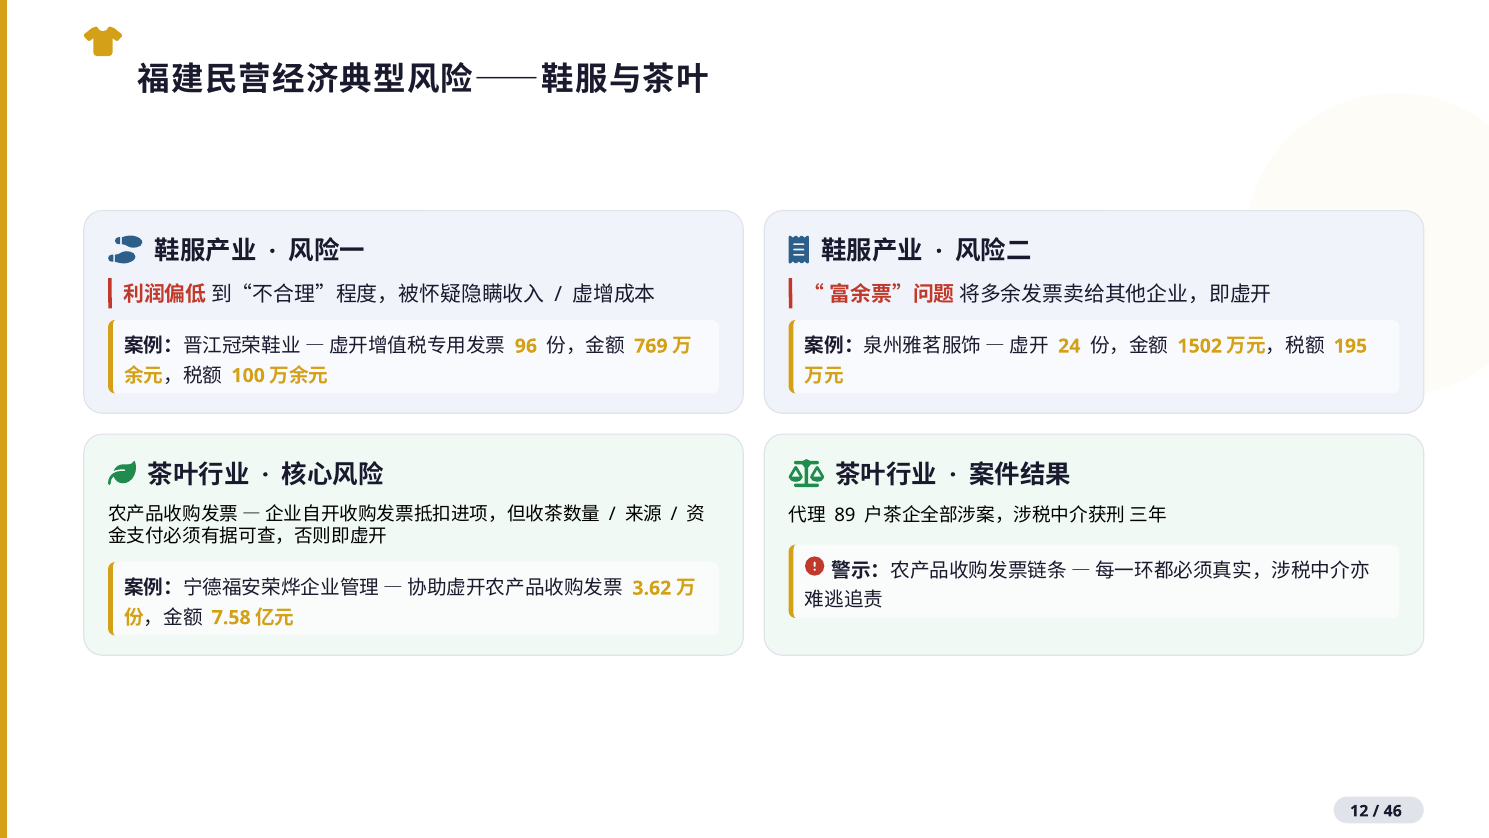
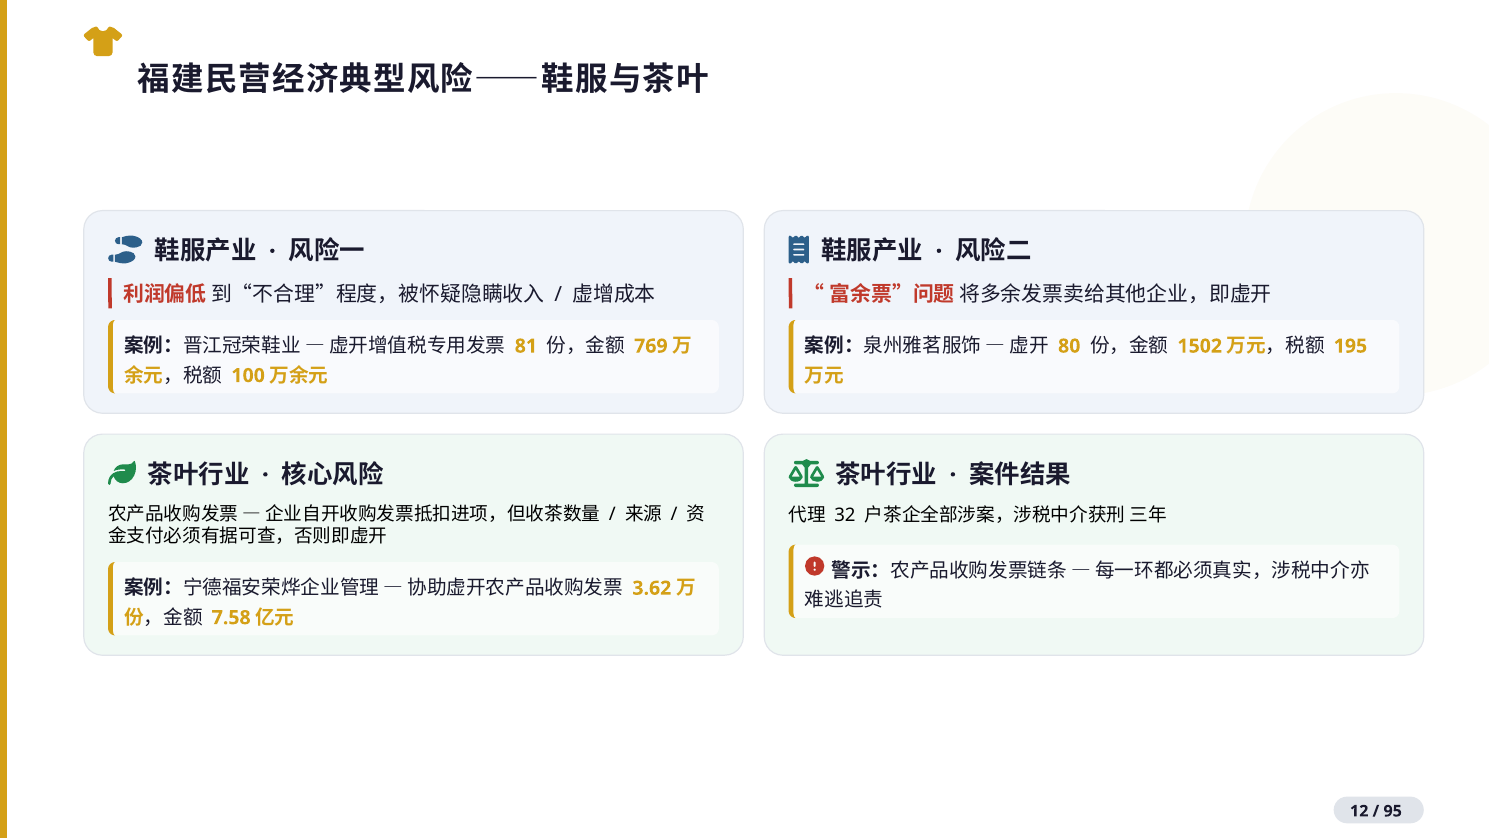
96: 96 -> 81 (526, 346)
24: 24 -> 80 (1069, 346)
89: 89 -> 32 (845, 515)
46: 46 -> 95 (1393, 811)
